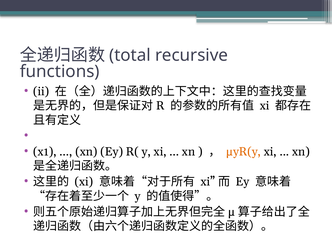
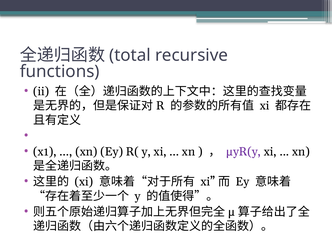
μyR(y colour: orange -> purple (244, 152)
